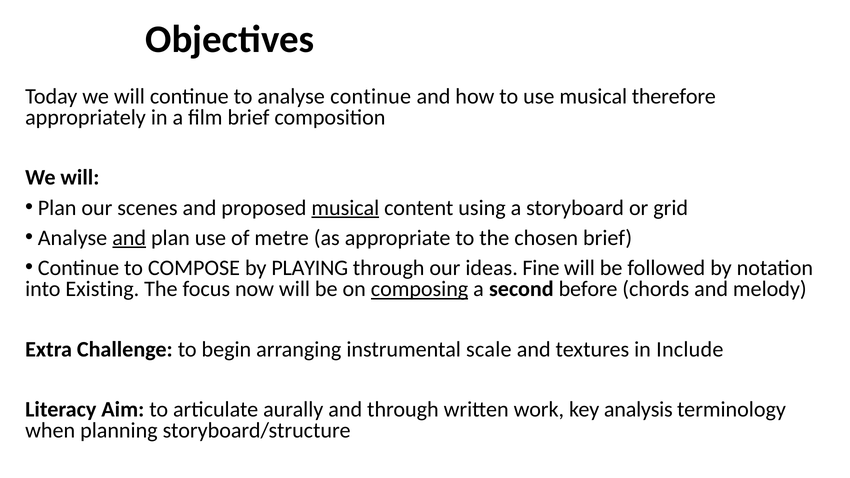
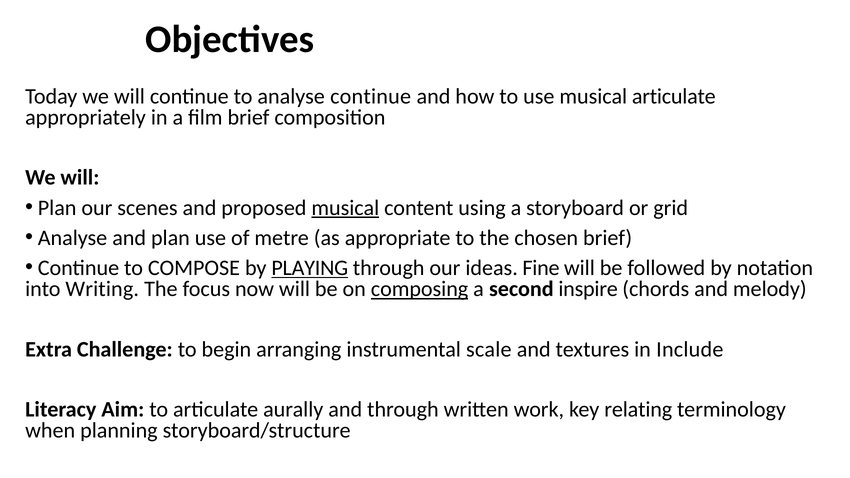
musical therefore: therefore -> articulate (674, 96)
and underline: present -> none (129, 238)
PLAYING underline: none -> present (310, 268)
Existing: Existing -> Writing (102, 289)
before: before -> inspire (588, 289)
analysis: analysis -> relating (638, 410)
